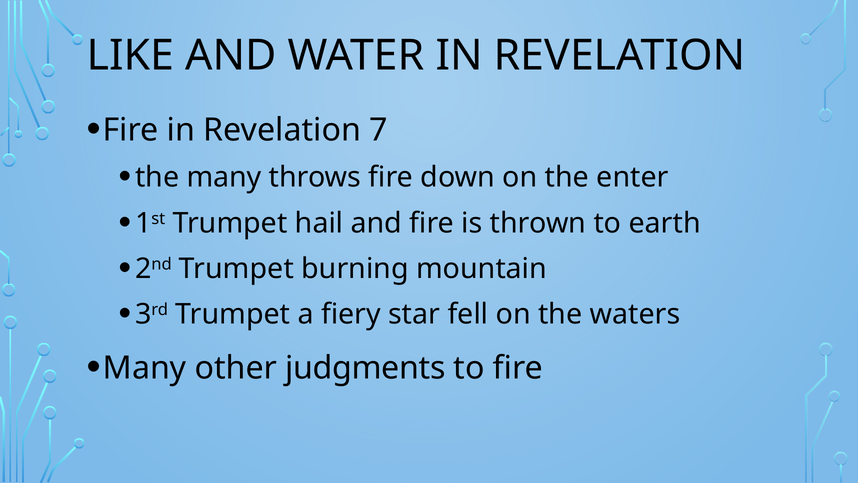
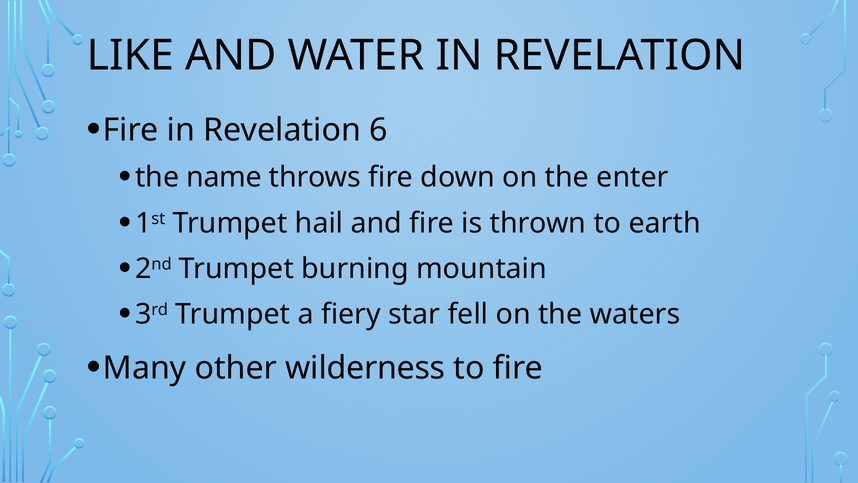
7: 7 -> 6 (379, 130)
the many: many -> name (224, 177)
judgments: judgments -> wilderness (365, 368)
